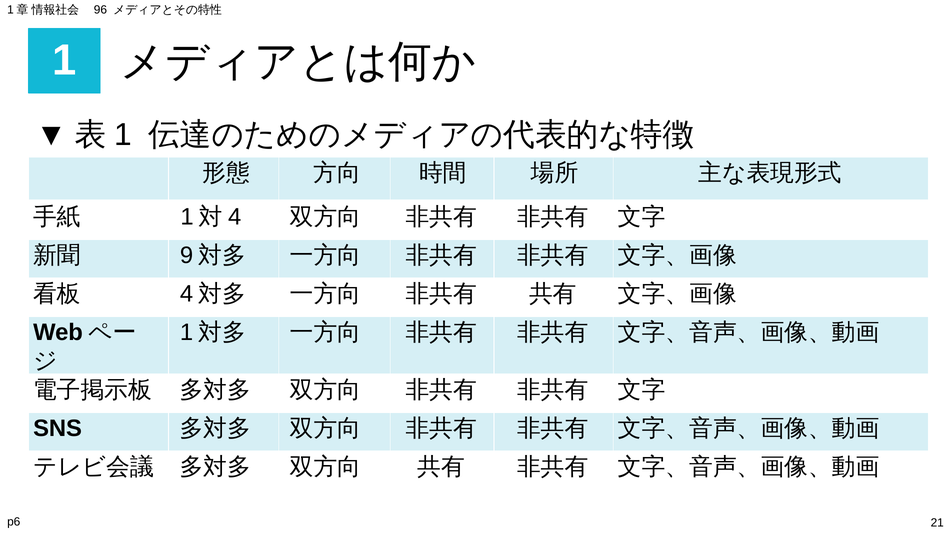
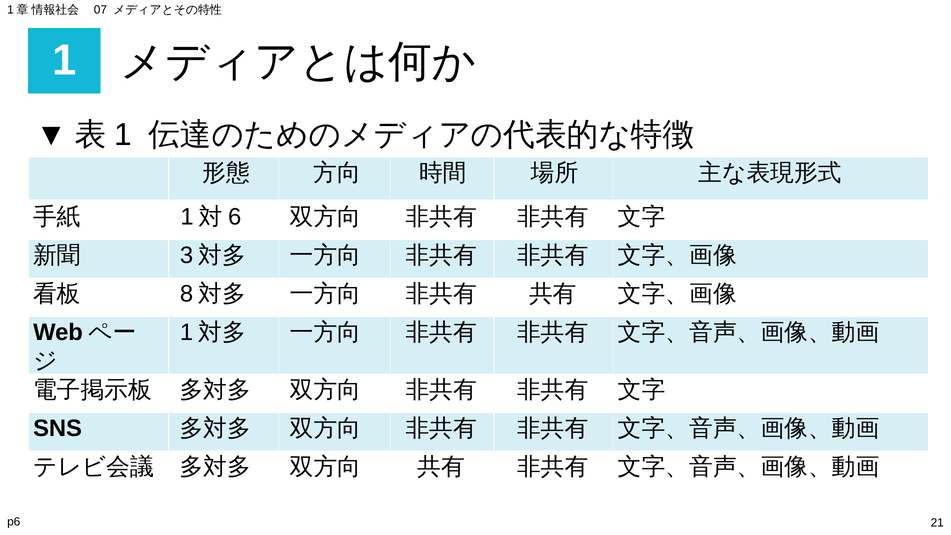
96: 96 -> 07 (100, 10)
4: 4 -> 6 (235, 217)
9: 9 -> 3 (187, 255)
4: 4 -> 8 (187, 294)
